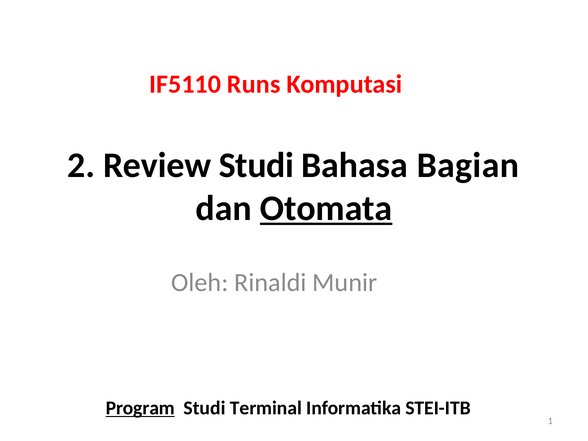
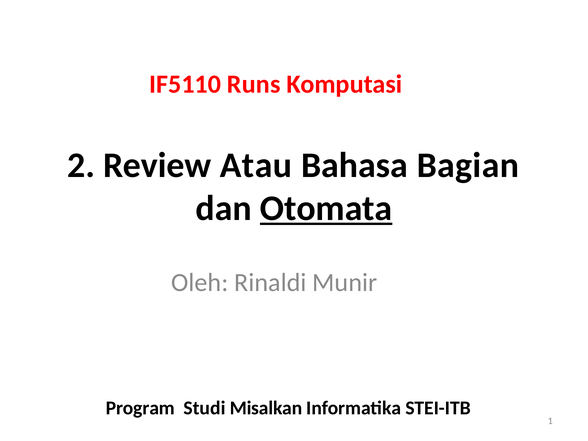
Review Studi: Studi -> Atau (256, 165)
Program underline: present -> none (140, 408)
Terminal: Terminal -> Misalkan (266, 408)
